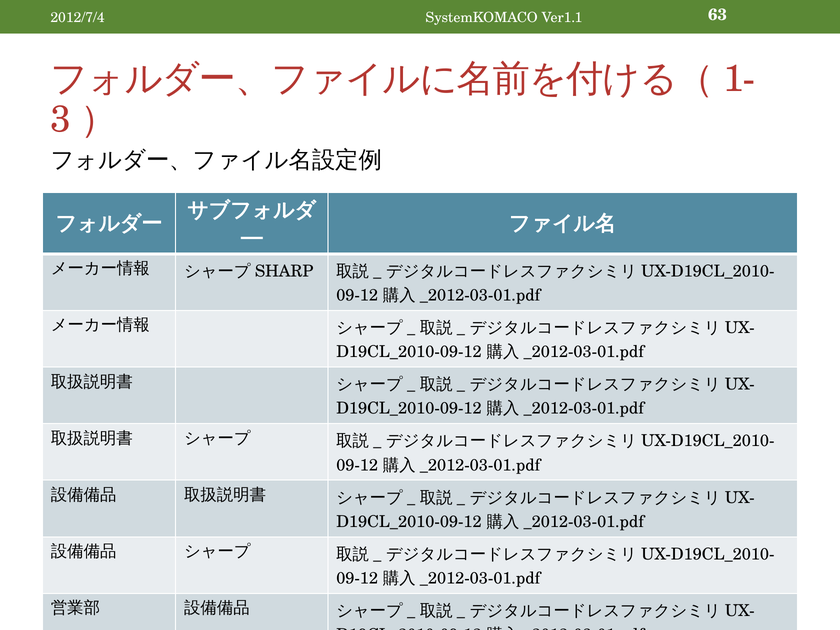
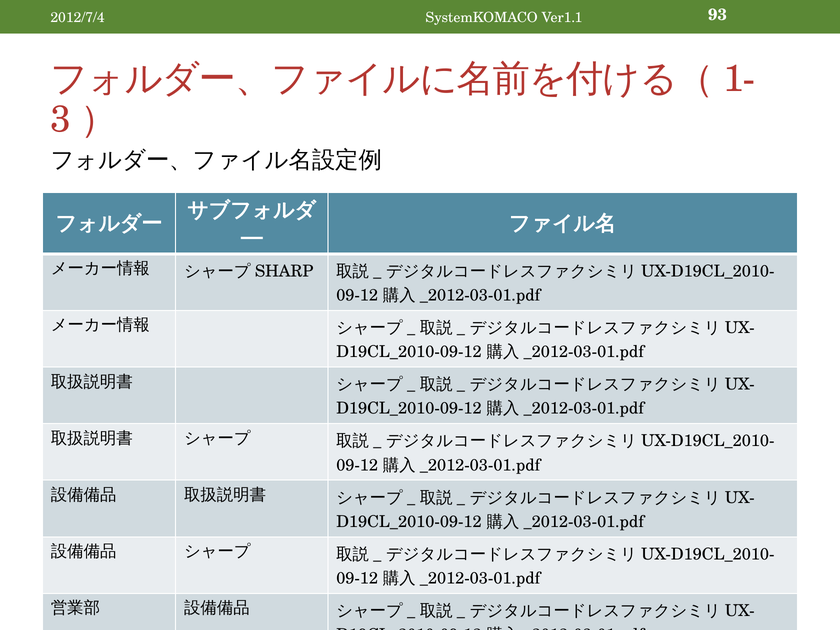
63: 63 -> 93 (718, 15)
